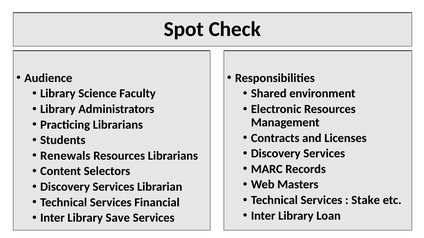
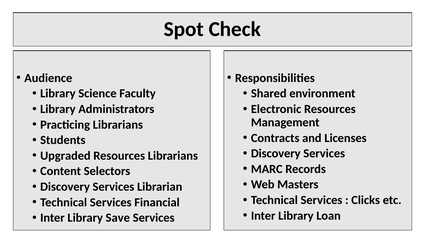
Renewals: Renewals -> Upgraded (65, 156)
Stake: Stake -> Clicks (366, 201)
